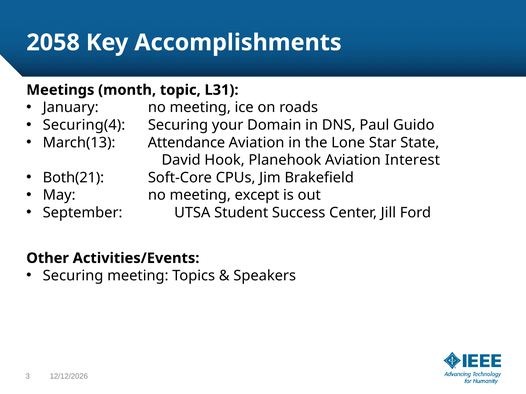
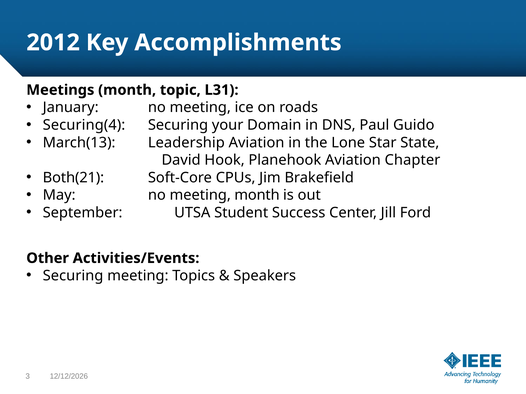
2058: 2058 -> 2012 (53, 43)
Attendance: Attendance -> Leadership (186, 143)
Interest: Interest -> Chapter (412, 160)
meeting except: except -> month (257, 195)
